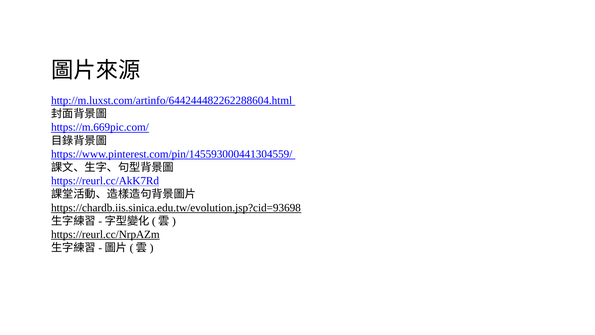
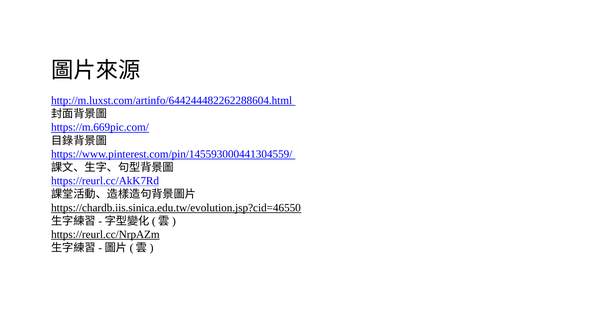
https://chardb.iis.sinica.edu.tw/evolution.jsp?cid=93698: https://chardb.iis.sinica.edu.tw/evolution.jsp?cid=93698 -> https://chardb.iis.sinica.edu.tw/evolution.jsp?cid=46550 (176, 207)
